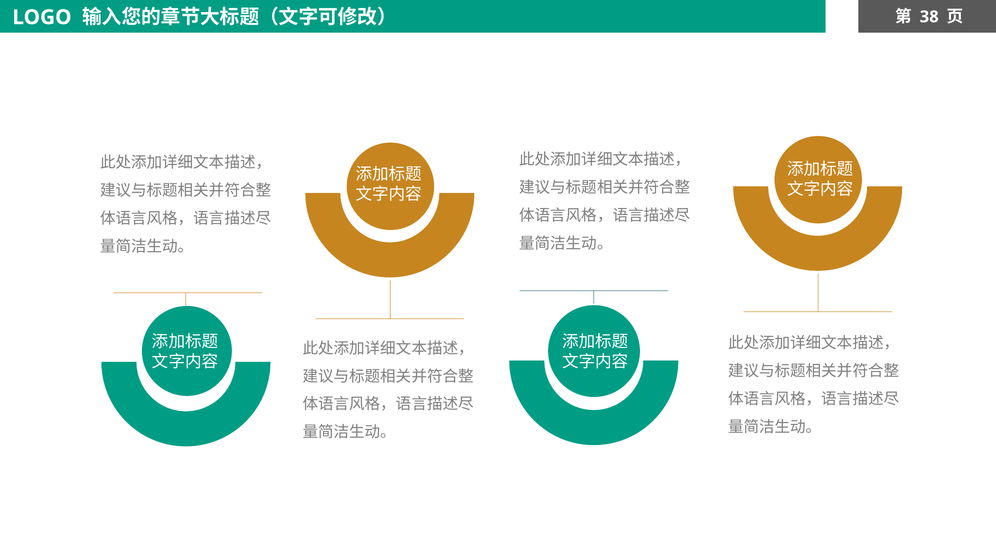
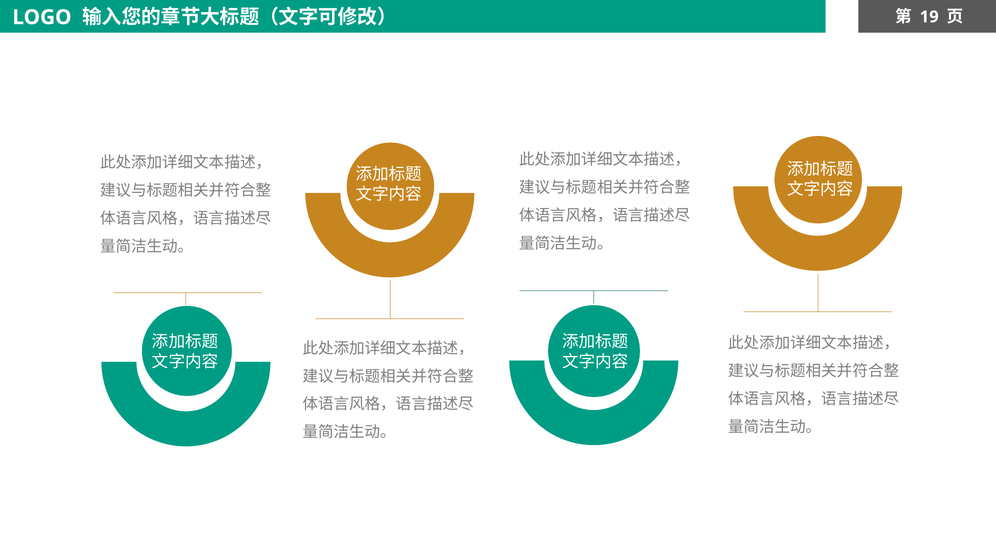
38: 38 -> 19 (929, 17)
